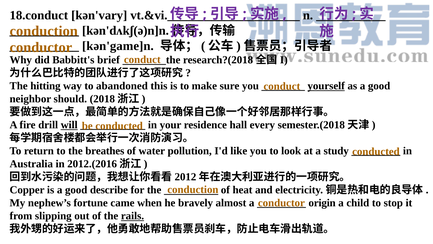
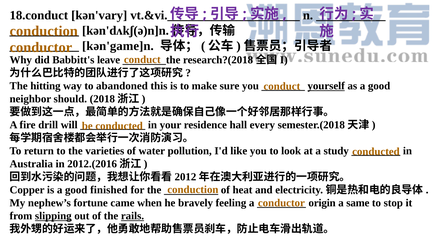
brief: brief -> leave (109, 60)
will underline: present -> none (69, 125)
breathes: breathes -> varieties (105, 151)
describe: describe -> finished (109, 190)
almost: almost -> feeling (231, 203)
child: child -> same (358, 203)
slipping underline: none -> present (53, 216)
